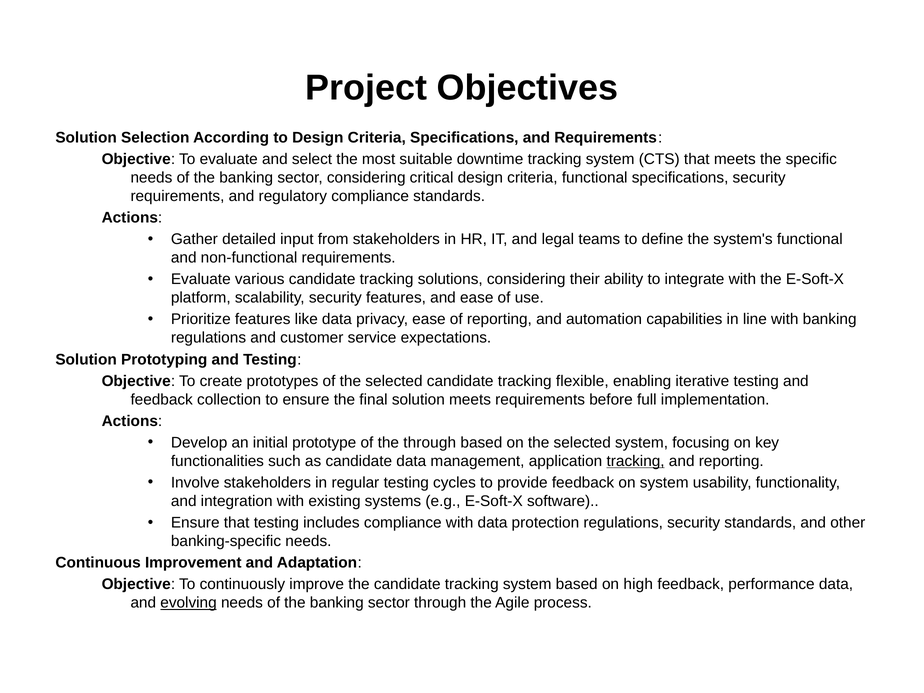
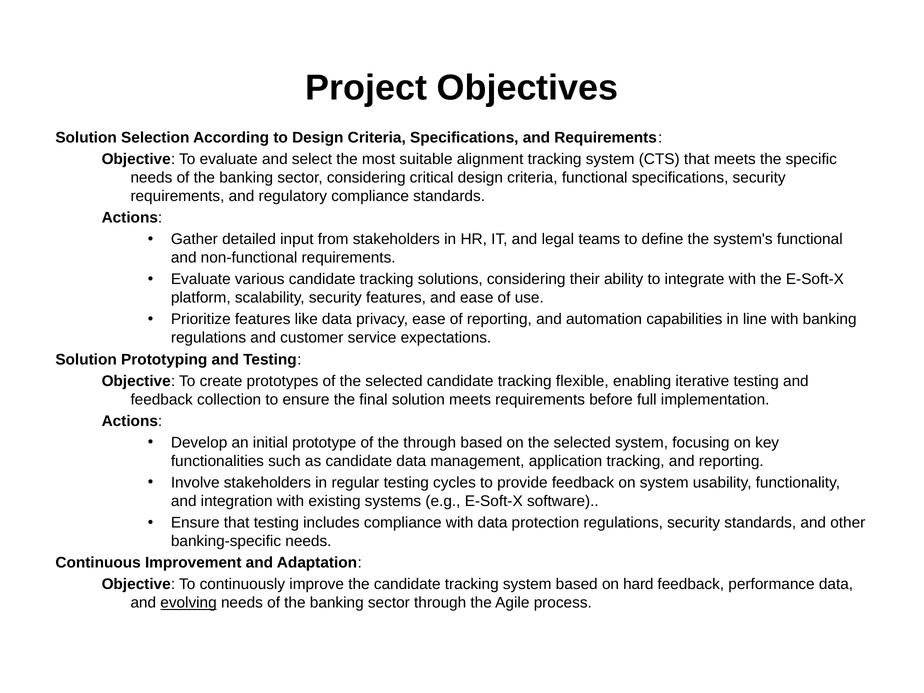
downtime: downtime -> alignment (490, 159)
tracking underline: present -> none (636, 461)
high: high -> hard (638, 584)
